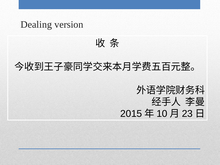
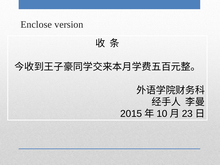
Dealing: Dealing -> Enclose (36, 24)
